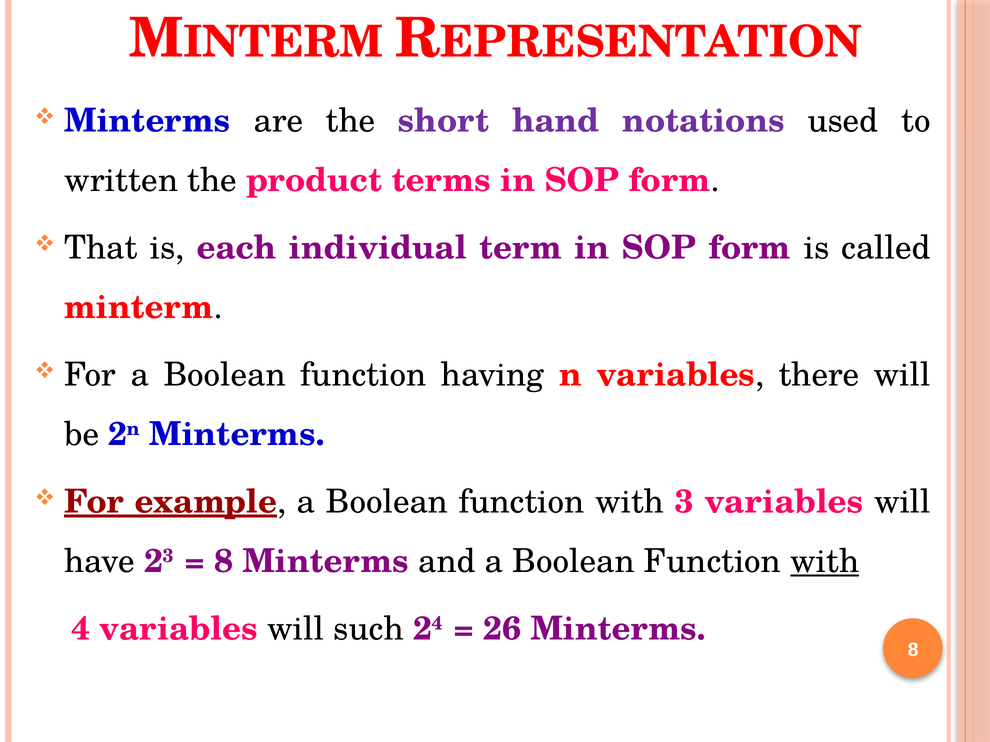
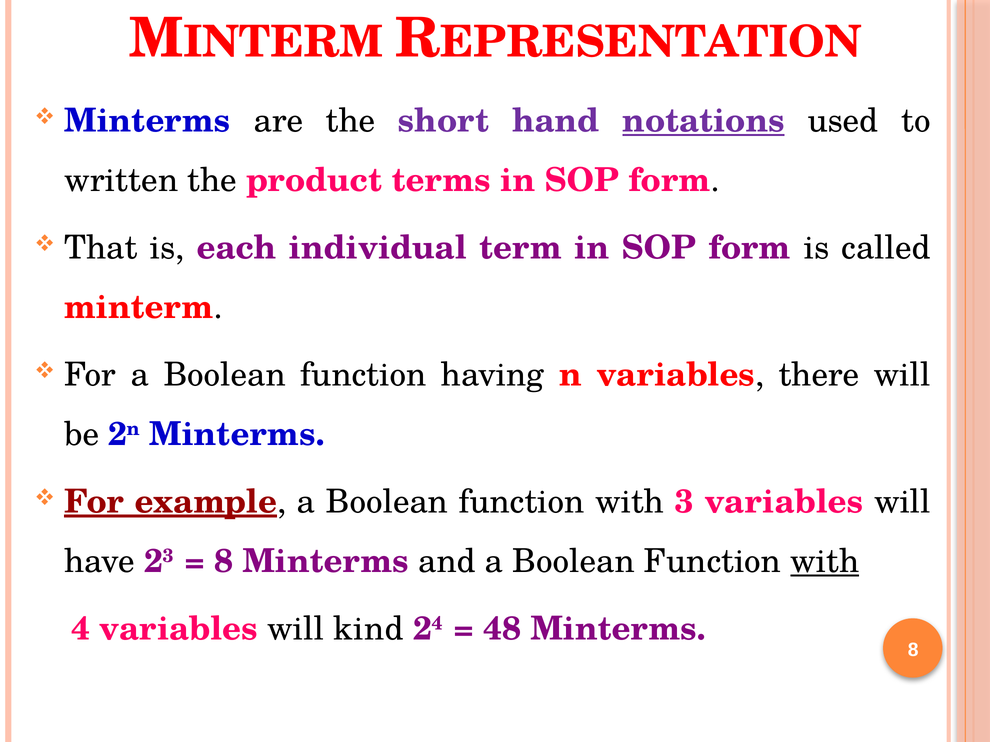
notations underline: none -> present (704, 121)
such: such -> kind (369, 629)
26: 26 -> 48 (502, 629)
